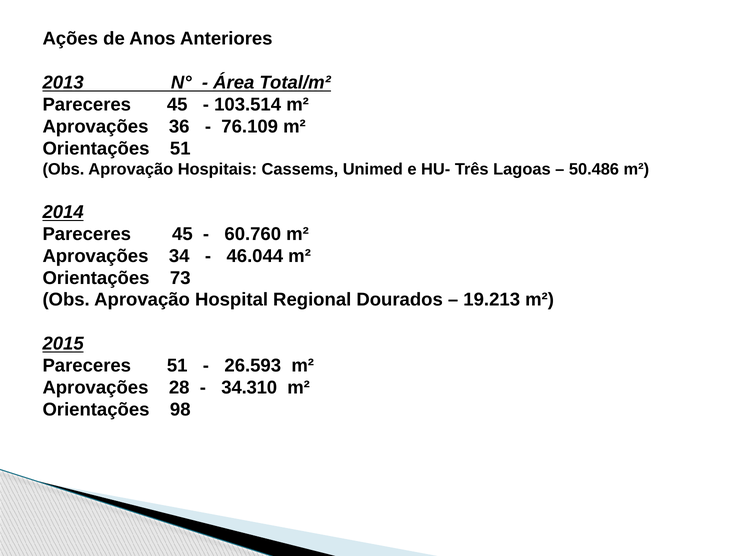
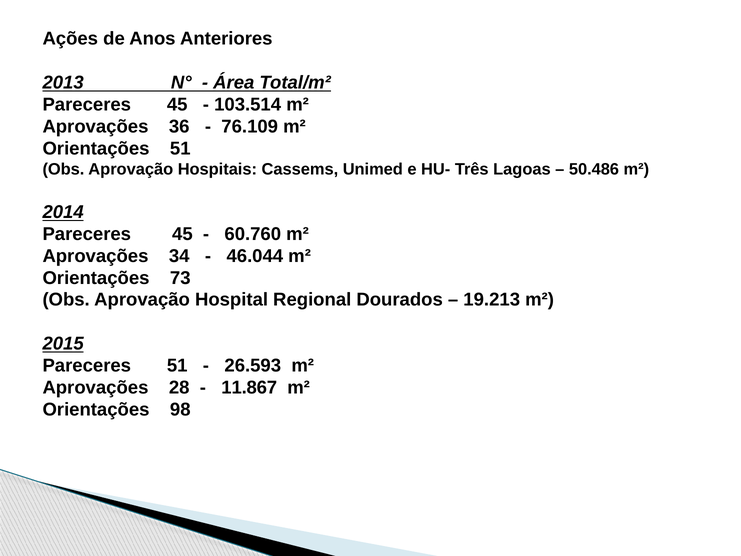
34.310: 34.310 -> 11.867 (249, 387)
